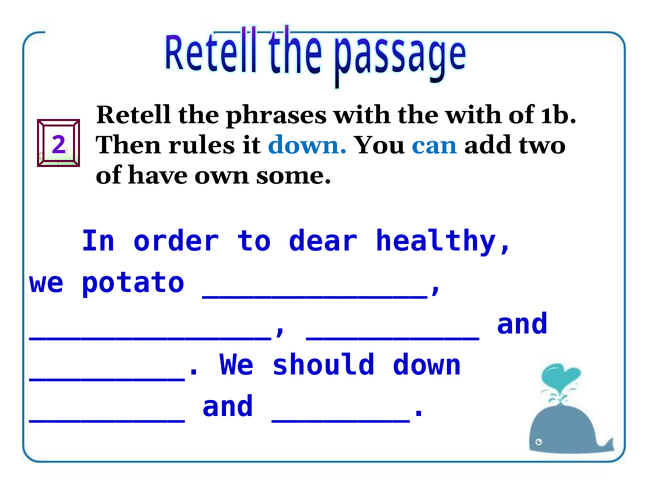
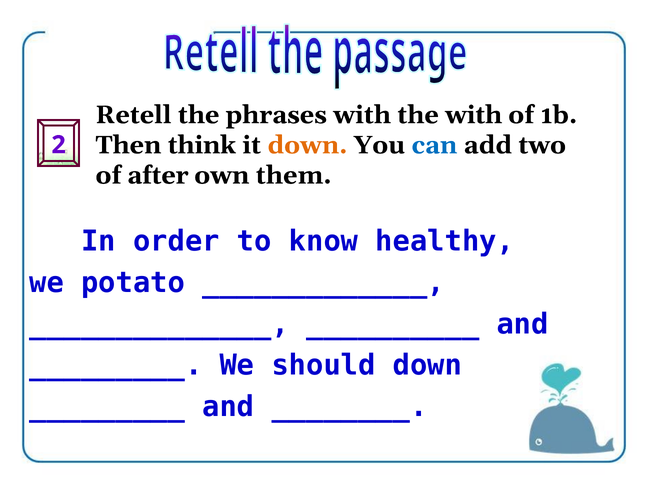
rules: rules -> think (202, 145)
down colour: blue -> orange (307, 145)
have: have -> after (158, 175)
some: some -> them (294, 175)
dear: dear -> know (324, 241)
